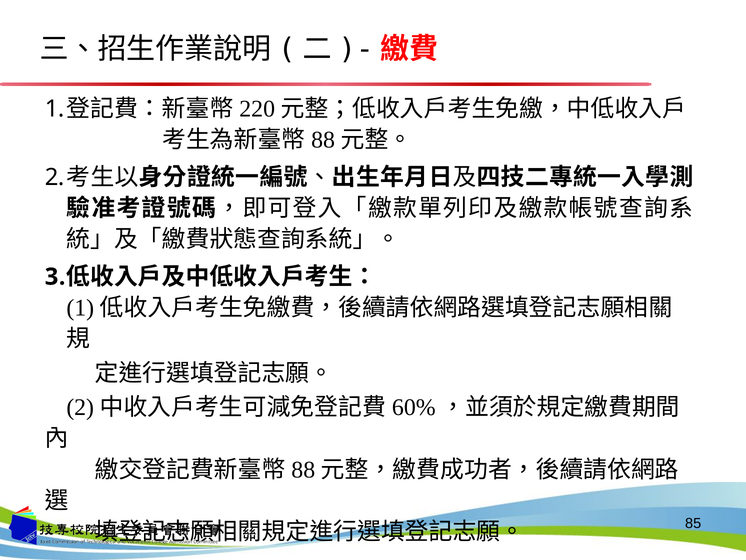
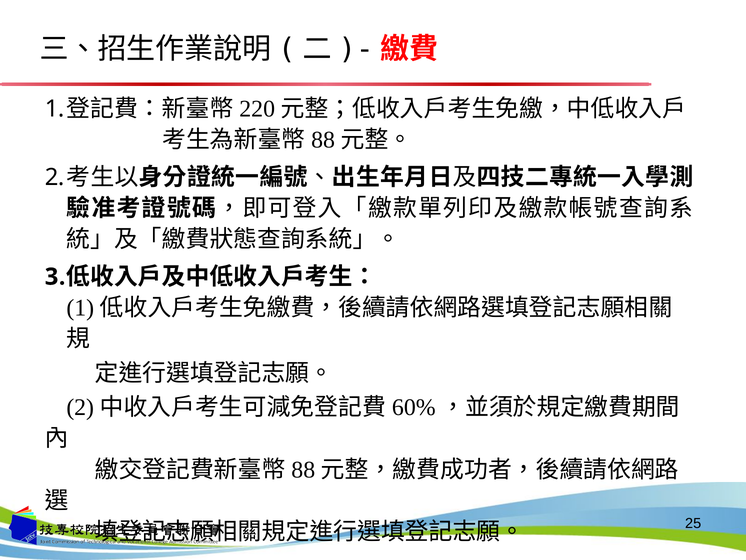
85: 85 -> 25 (693, 523)
